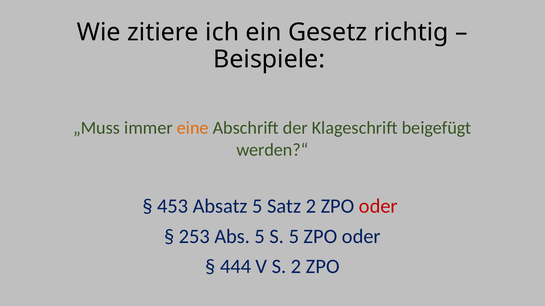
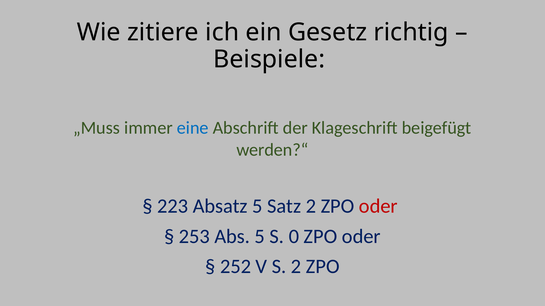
eine colour: orange -> blue (193, 128)
453: 453 -> 223 (173, 206)
S 5: 5 -> 0 (294, 237)
444: 444 -> 252 (236, 267)
